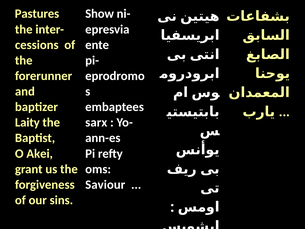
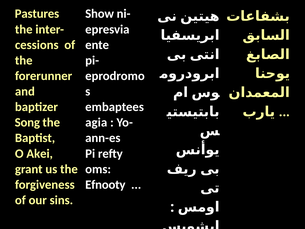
Laity: Laity -> Song (27, 122)
sarx: sarx -> agia (96, 122)
Saviour: Saviour -> Efnooty (105, 184)
